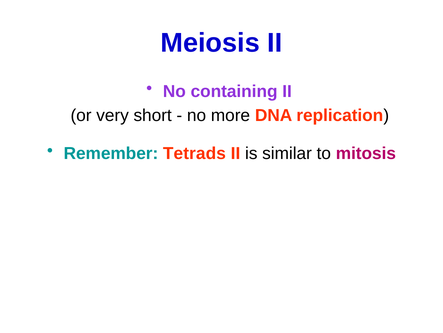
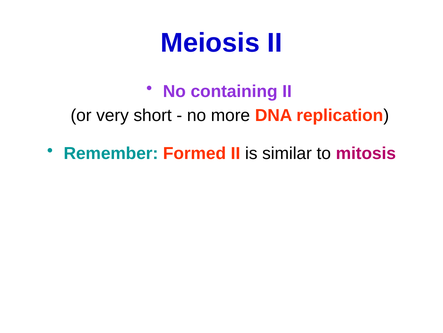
Tetrads: Tetrads -> Formed (194, 153)
